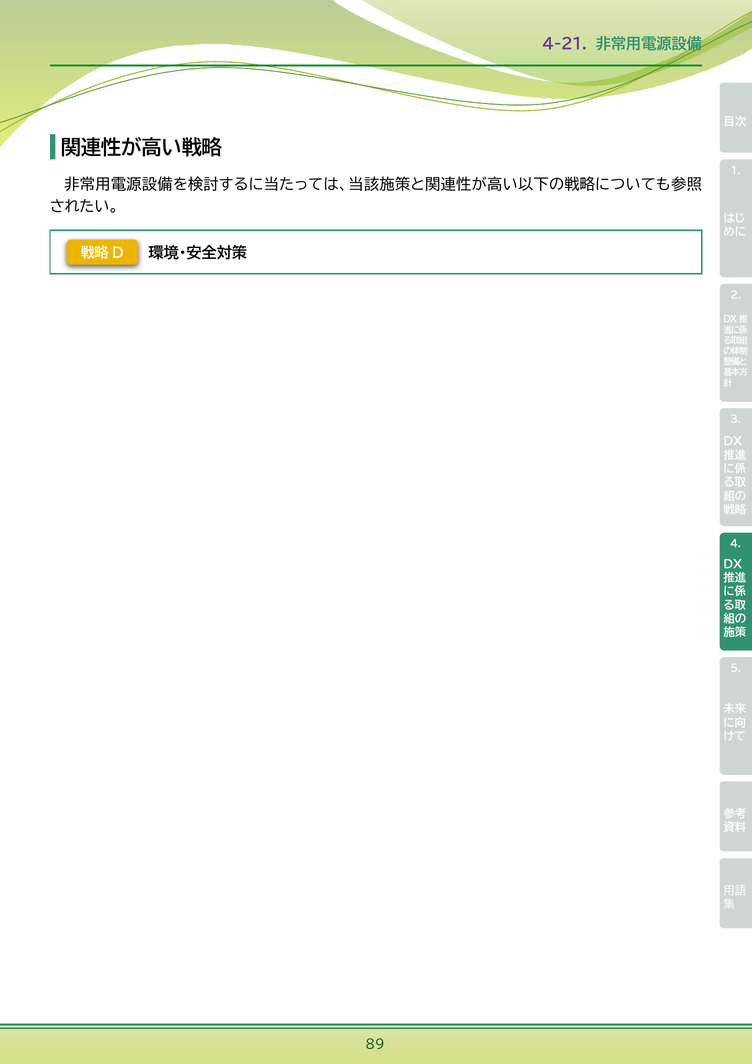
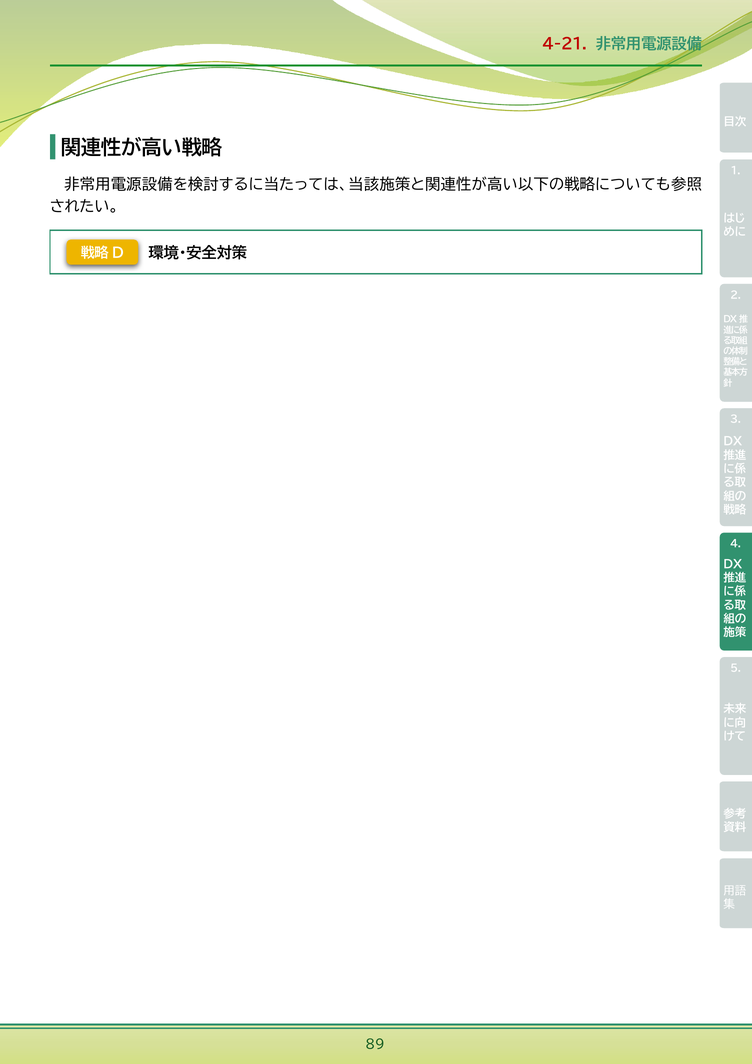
4-21 colour: purple -> red (565, 44)
